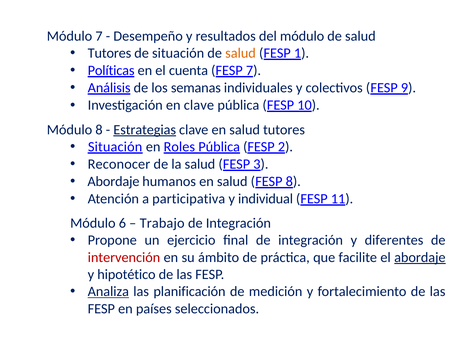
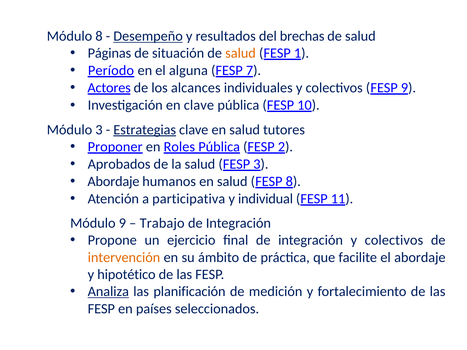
Módulo 7: 7 -> 8 (99, 36)
Desempeño underline: none -> present (148, 36)
del módulo: módulo -> brechas (302, 36)
Tutores: Tutores -> Páginas (109, 53)
Políticas: Políticas -> Período (111, 71)
cuenta: cuenta -> alguna (188, 71)
Análisis: Análisis -> Actores (109, 88)
semanas: semanas -> alcances (196, 88)
Módulo 8: 8 -> 3 (99, 130)
Situación: Situación -> Proponer (115, 147)
Reconocer: Reconocer -> Aprobados (119, 164)
Módulo 6: 6 -> 9 (122, 223)
integración y diferentes: diferentes -> colectivos (394, 240)
intervención colour: red -> orange (124, 258)
abordaje underline: present -> none (420, 258)
